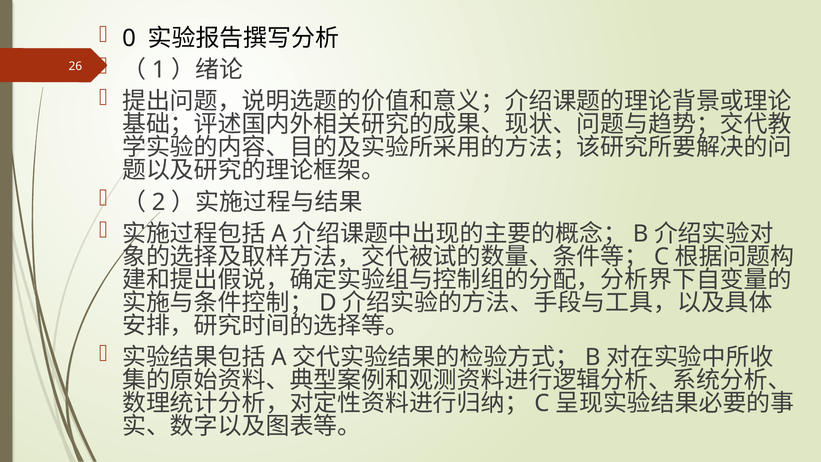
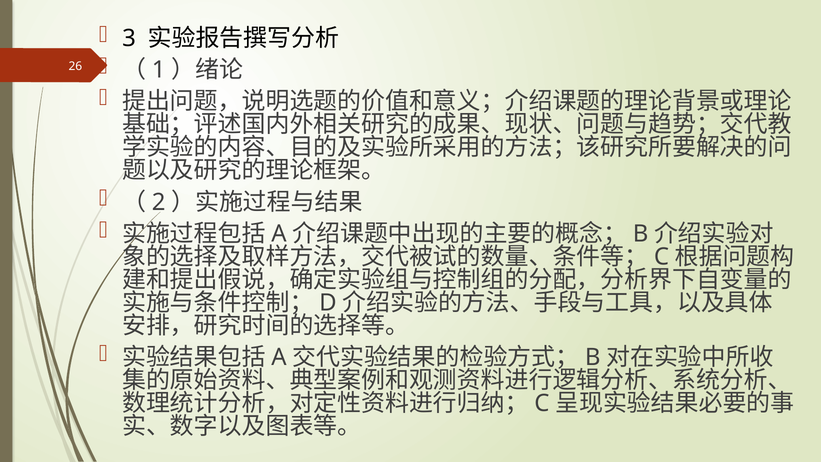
0: 0 -> 3 (129, 38)
